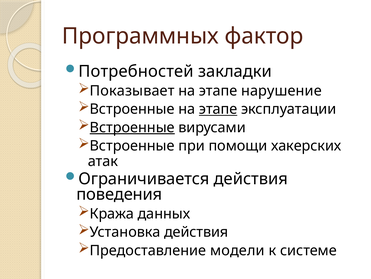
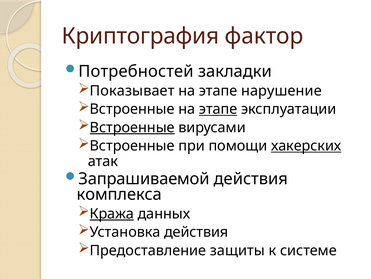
Программных: Программных -> Криптография (140, 36)
хакерских underline: none -> present (306, 145)
Ограничивается: Ограничивается -> Запрашиваемой (144, 178)
поведения: поведения -> комплекса (119, 194)
Кража underline: none -> present (112, 213)
модели: модели -> защиты (237, 250)
